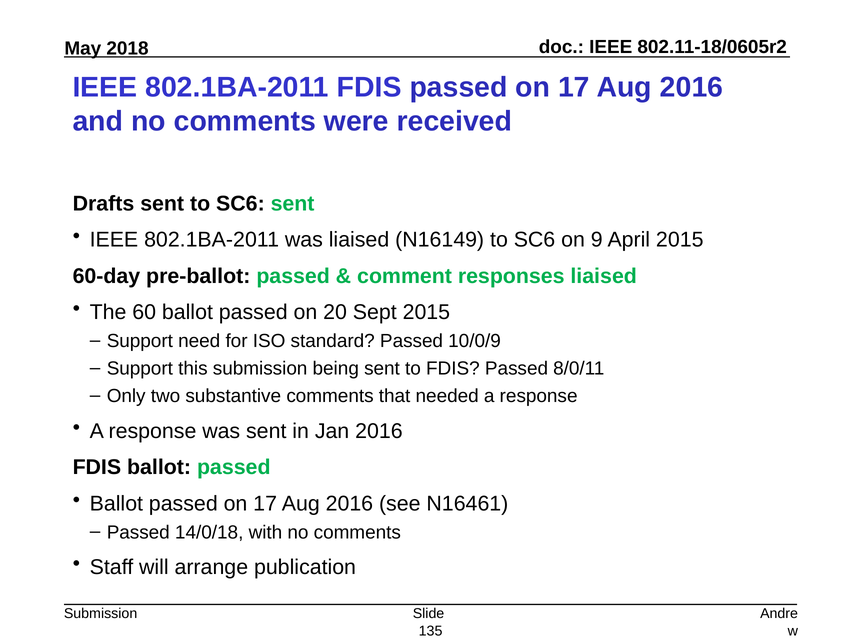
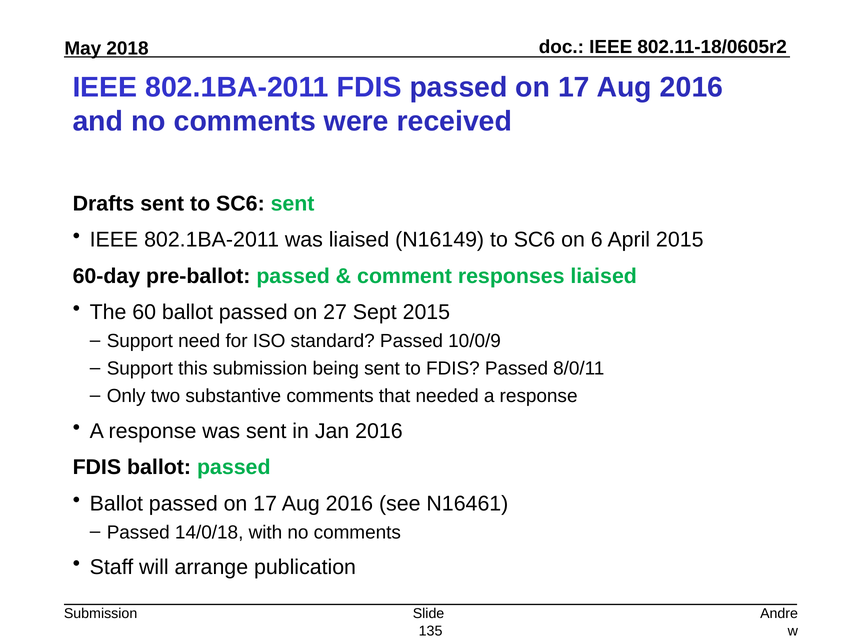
9: 9 -> 6 (597, 240)
20: 20 -> 27 (335, 313)
